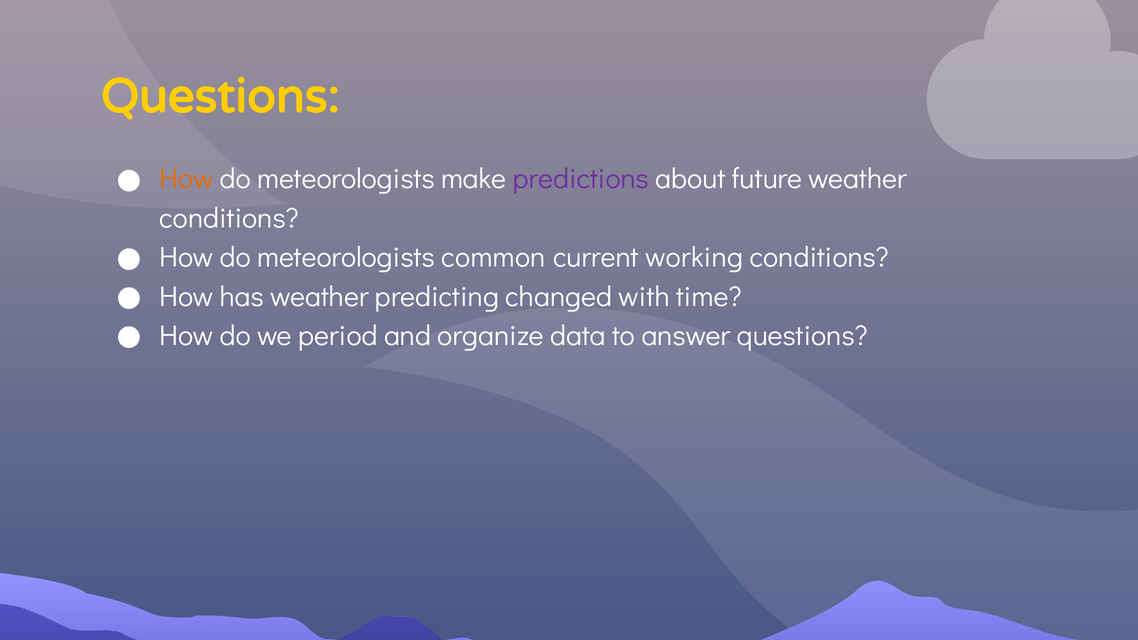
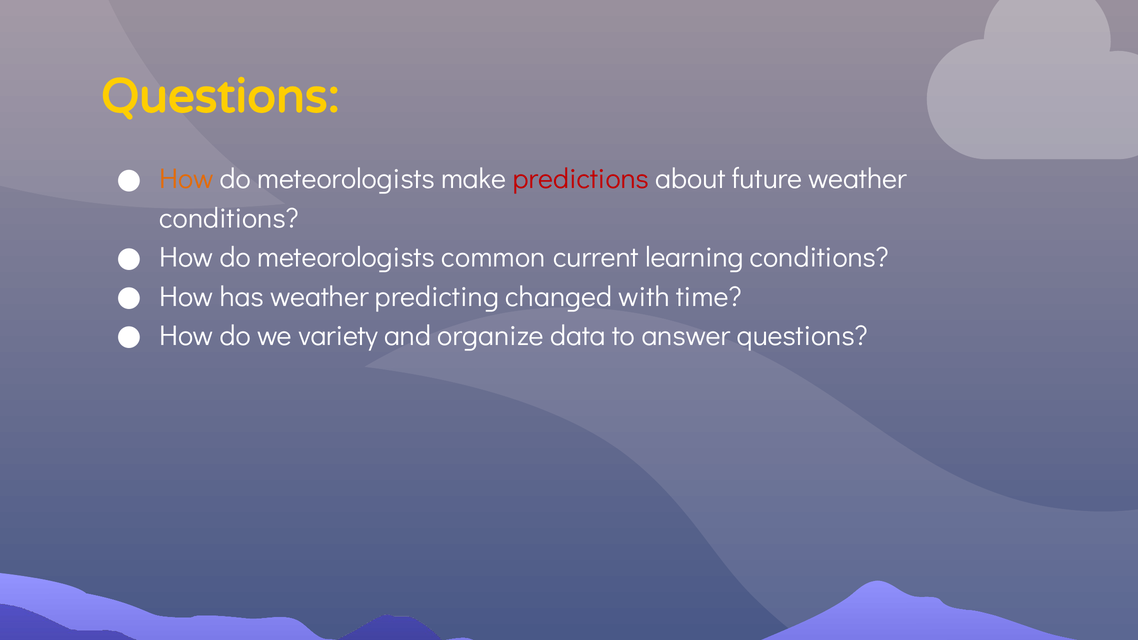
predictions colour: purple -> red (581, 179)
working: working -> learning (694, 257)
period: period -> variety (338, 336)
